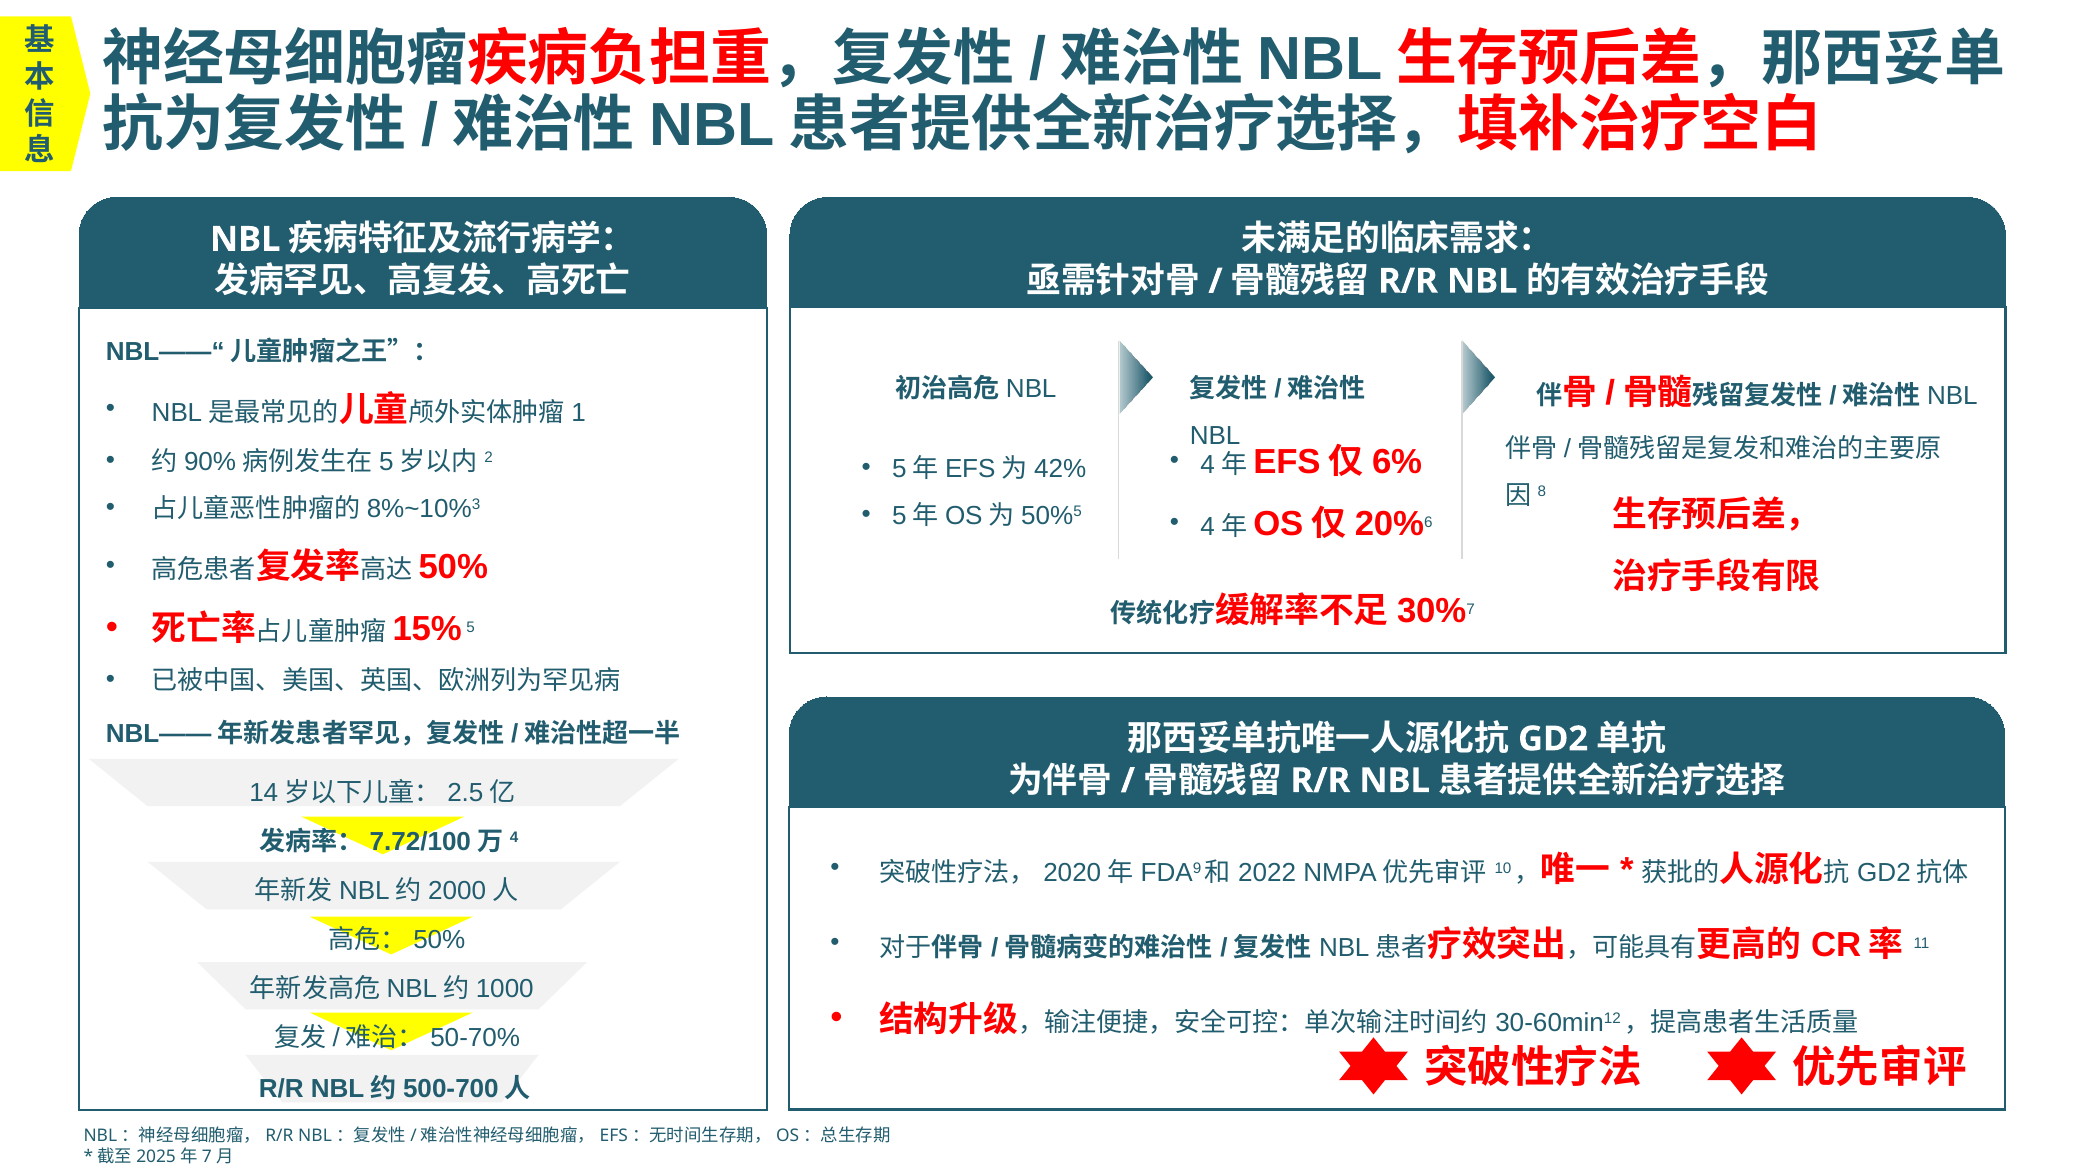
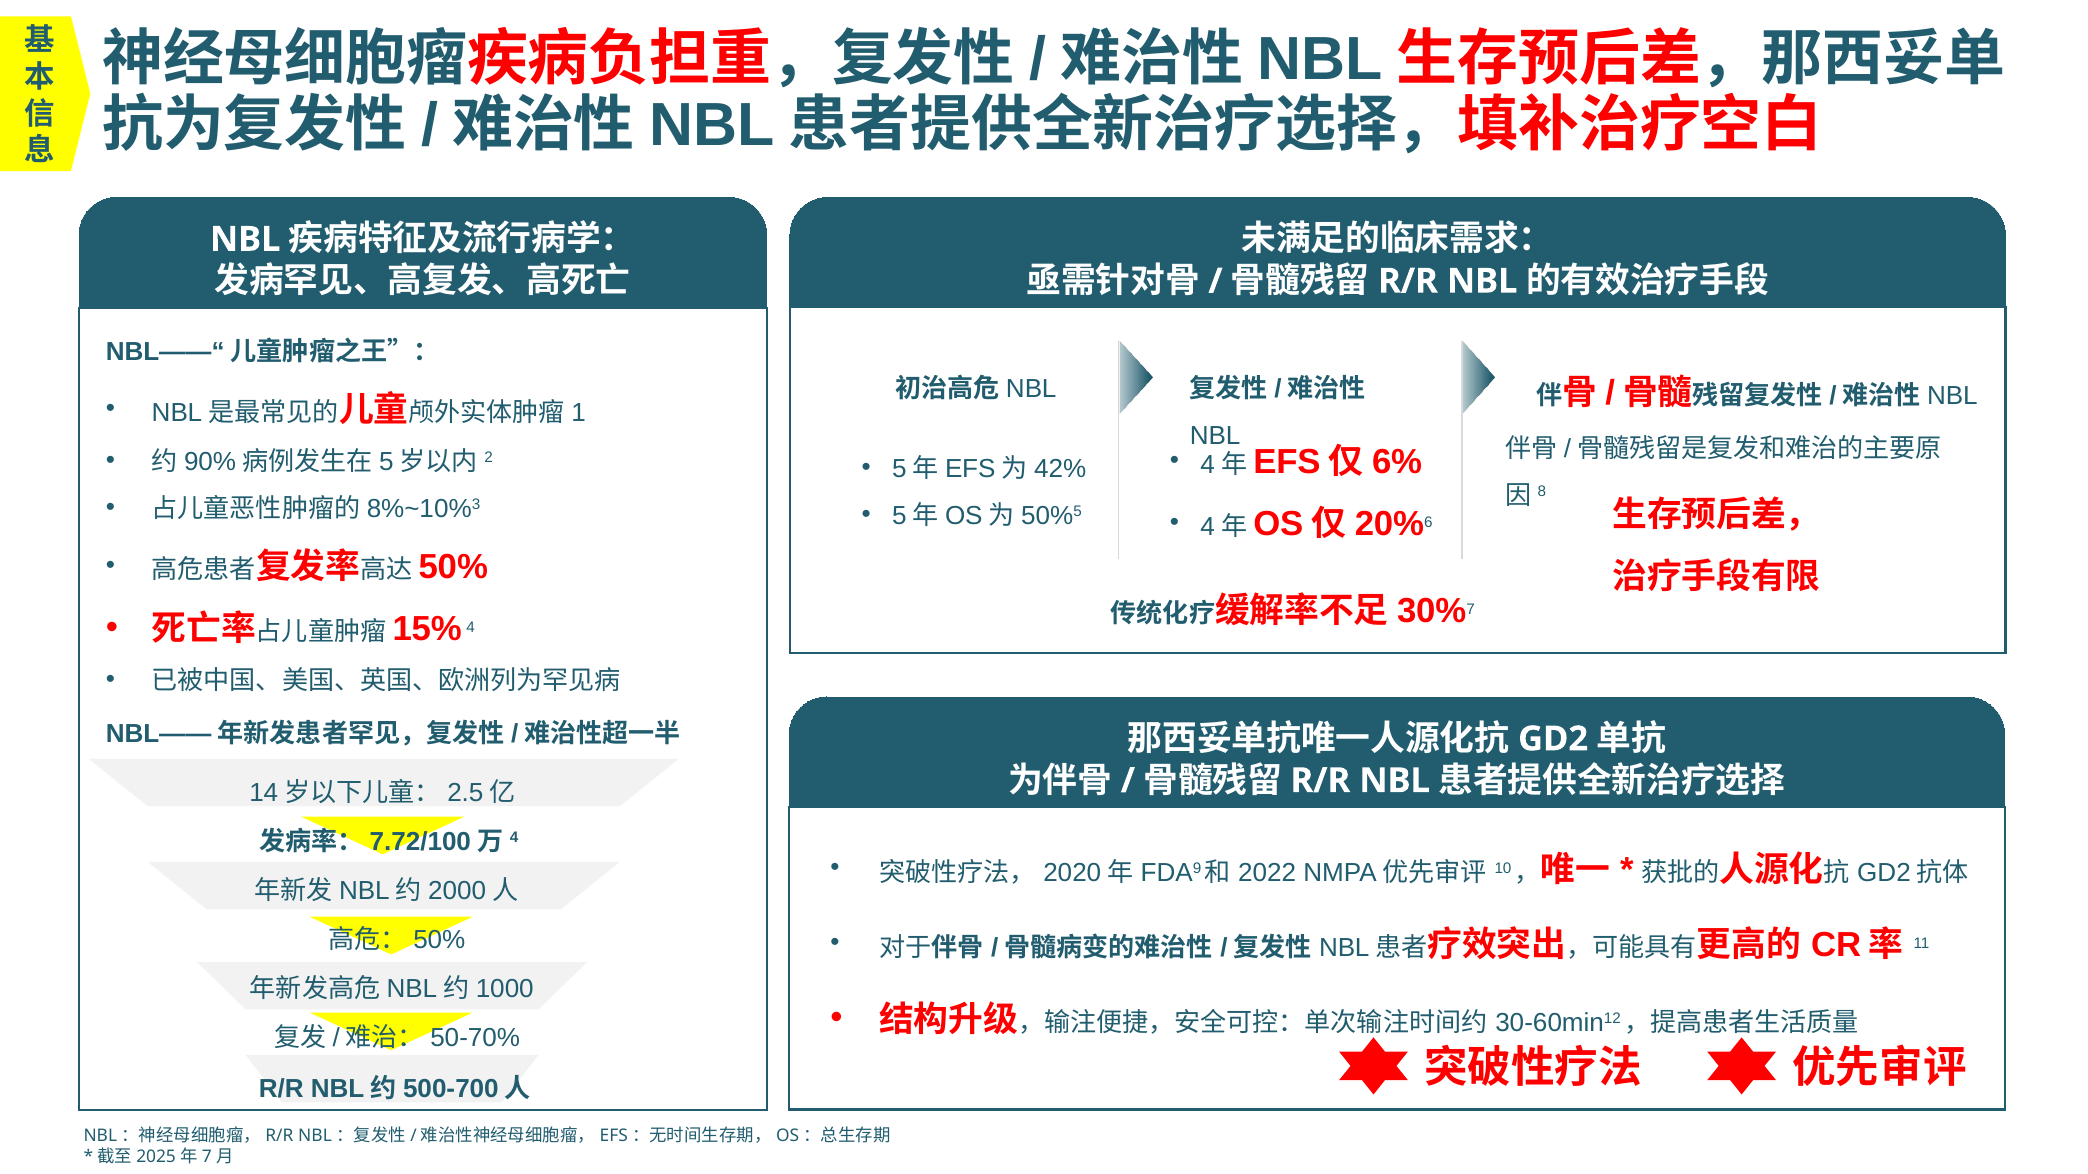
5: 5 -> 4 (471, 628)
